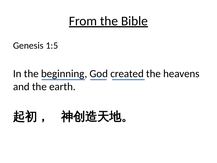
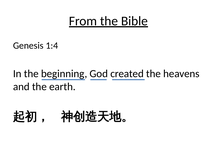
1:5: 1:5 -> 1:4 (52, 46)
